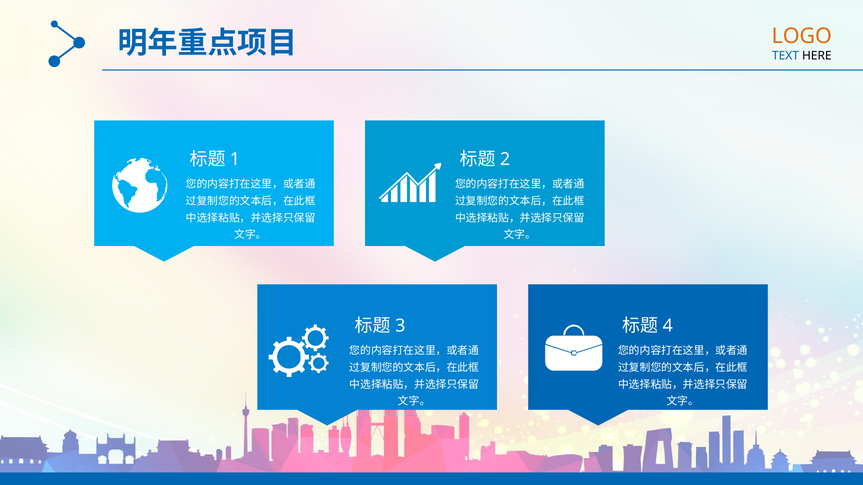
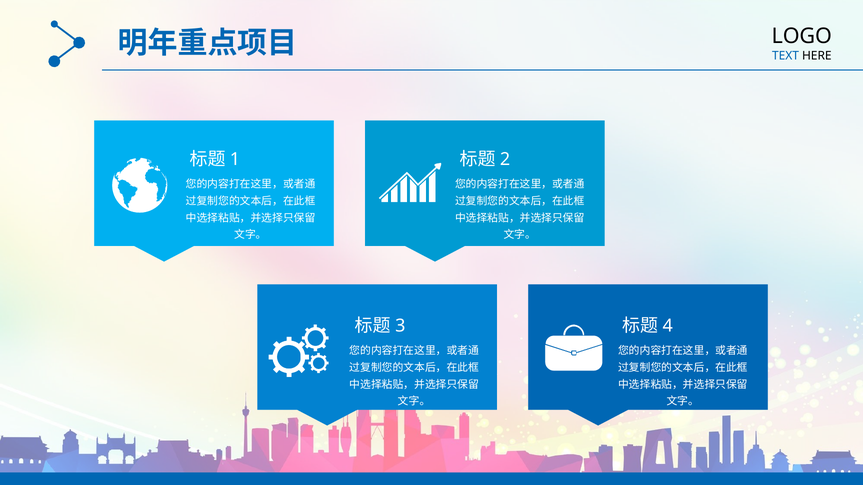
LOGO colour: orange -> black (802, 36)
